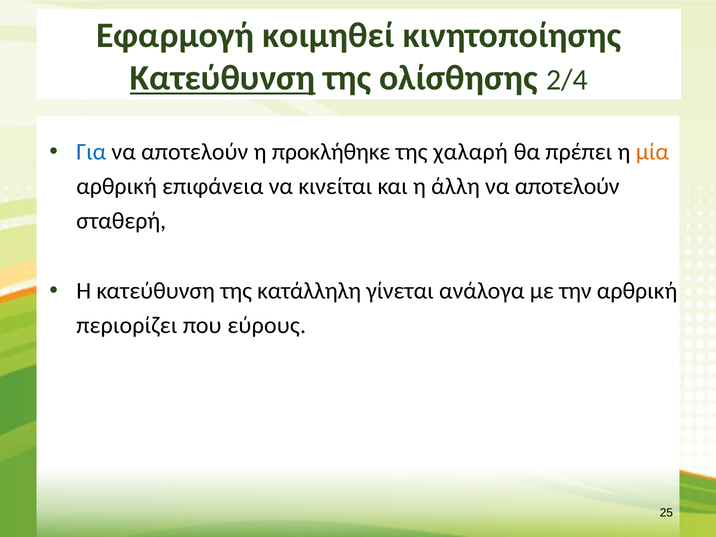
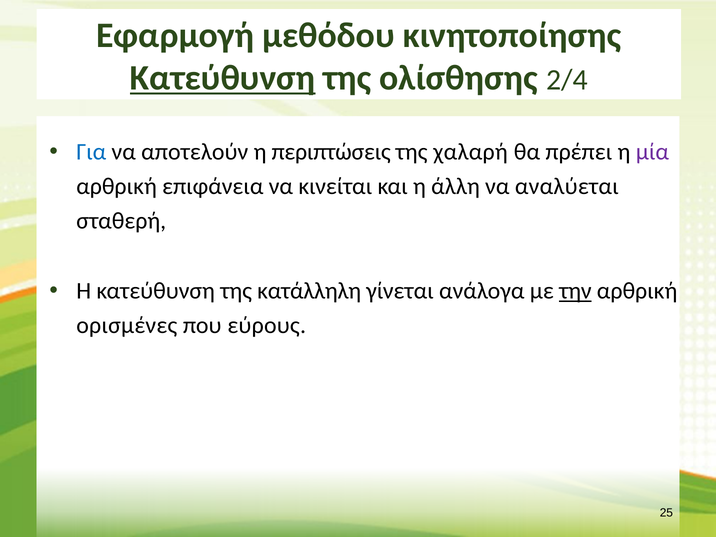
κοιμηθεί: κοιμηθεί -> μεθόδου (328, 35)
προκλήθηκε: προκλήθηκε -> περιπτώσεις (331, 152)
μία colour: orange -> purple (652, 152)
άλλη να αποτελούν: αποτελούν -> αναλύεται (567, 186)
την underline: none -> present (575, 291)
περιορίζει: περιορίζει -> ορισμένες (127, 325)
